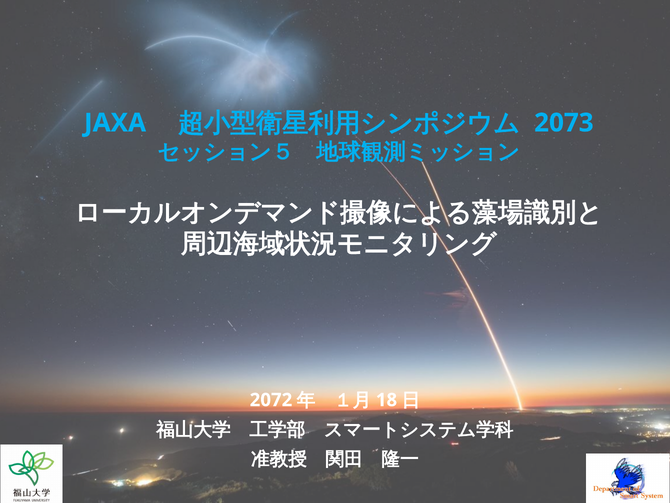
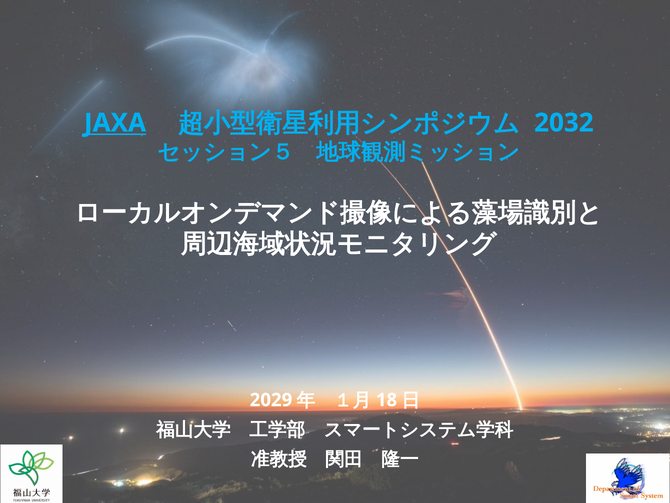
JAXA underline: none -> present (115, 123)
2073: 2073 -> 2032 (564, 123)
2072: 2072 -> 2029 (271, 400)
